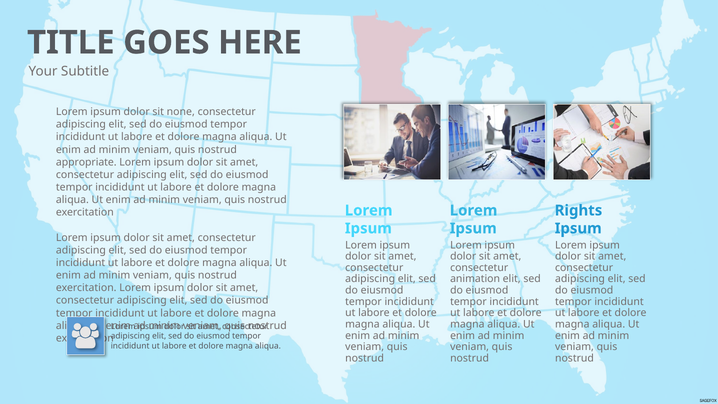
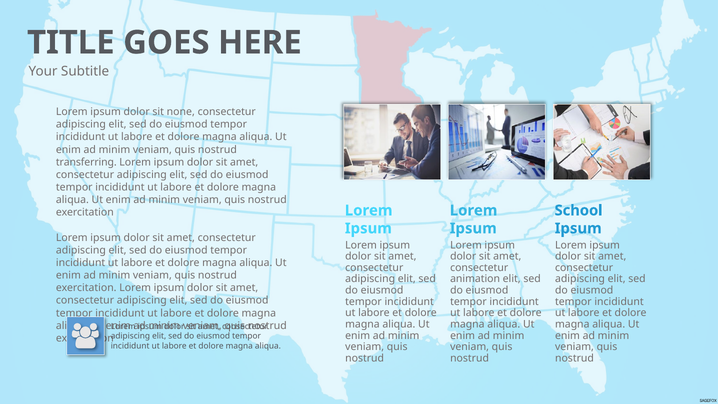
appropriate: appropriate -> transferring (86, 162)
Rights: Rights -> School (579, 210)
